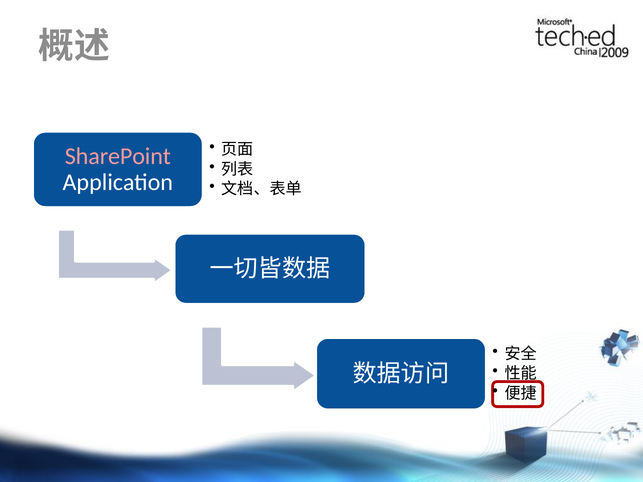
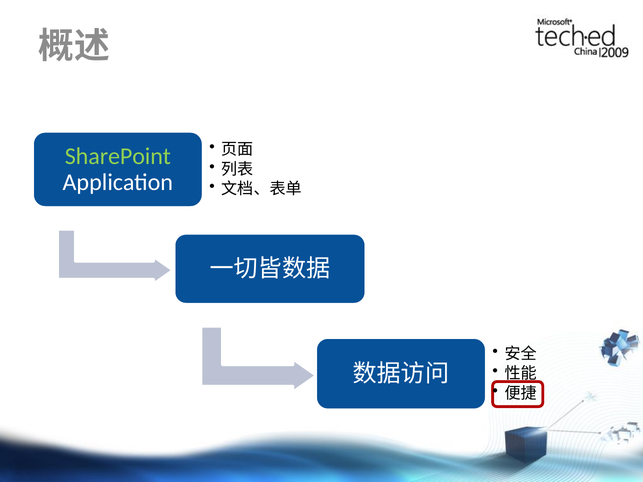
SharePoint colour: pink -> light green (118, 156)
